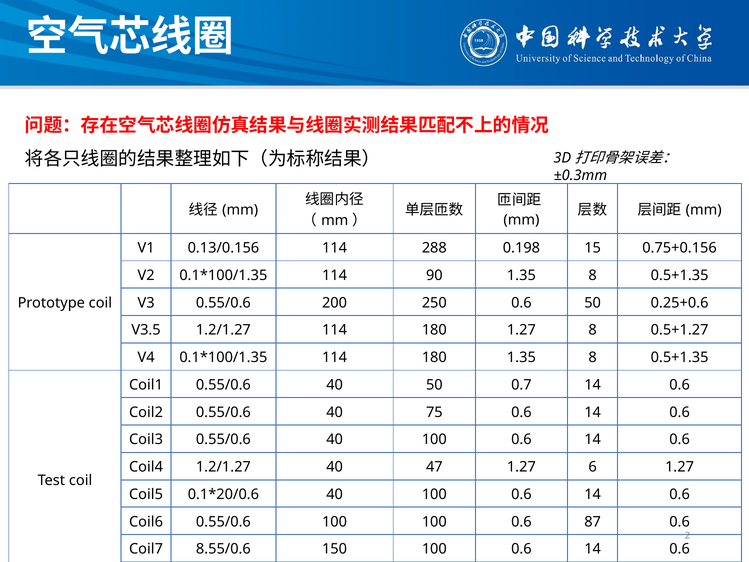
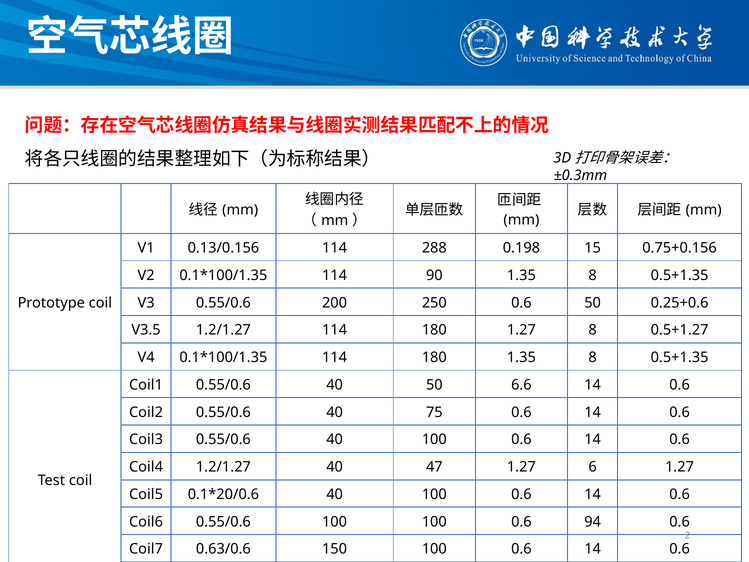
0.7: 0.7 -> 6.6 (521, 385)
87: 87 -> 94 (593, 521)
8.55/0.6: 8.55/0.6 -> 0.63/0.6 (223, 549)
